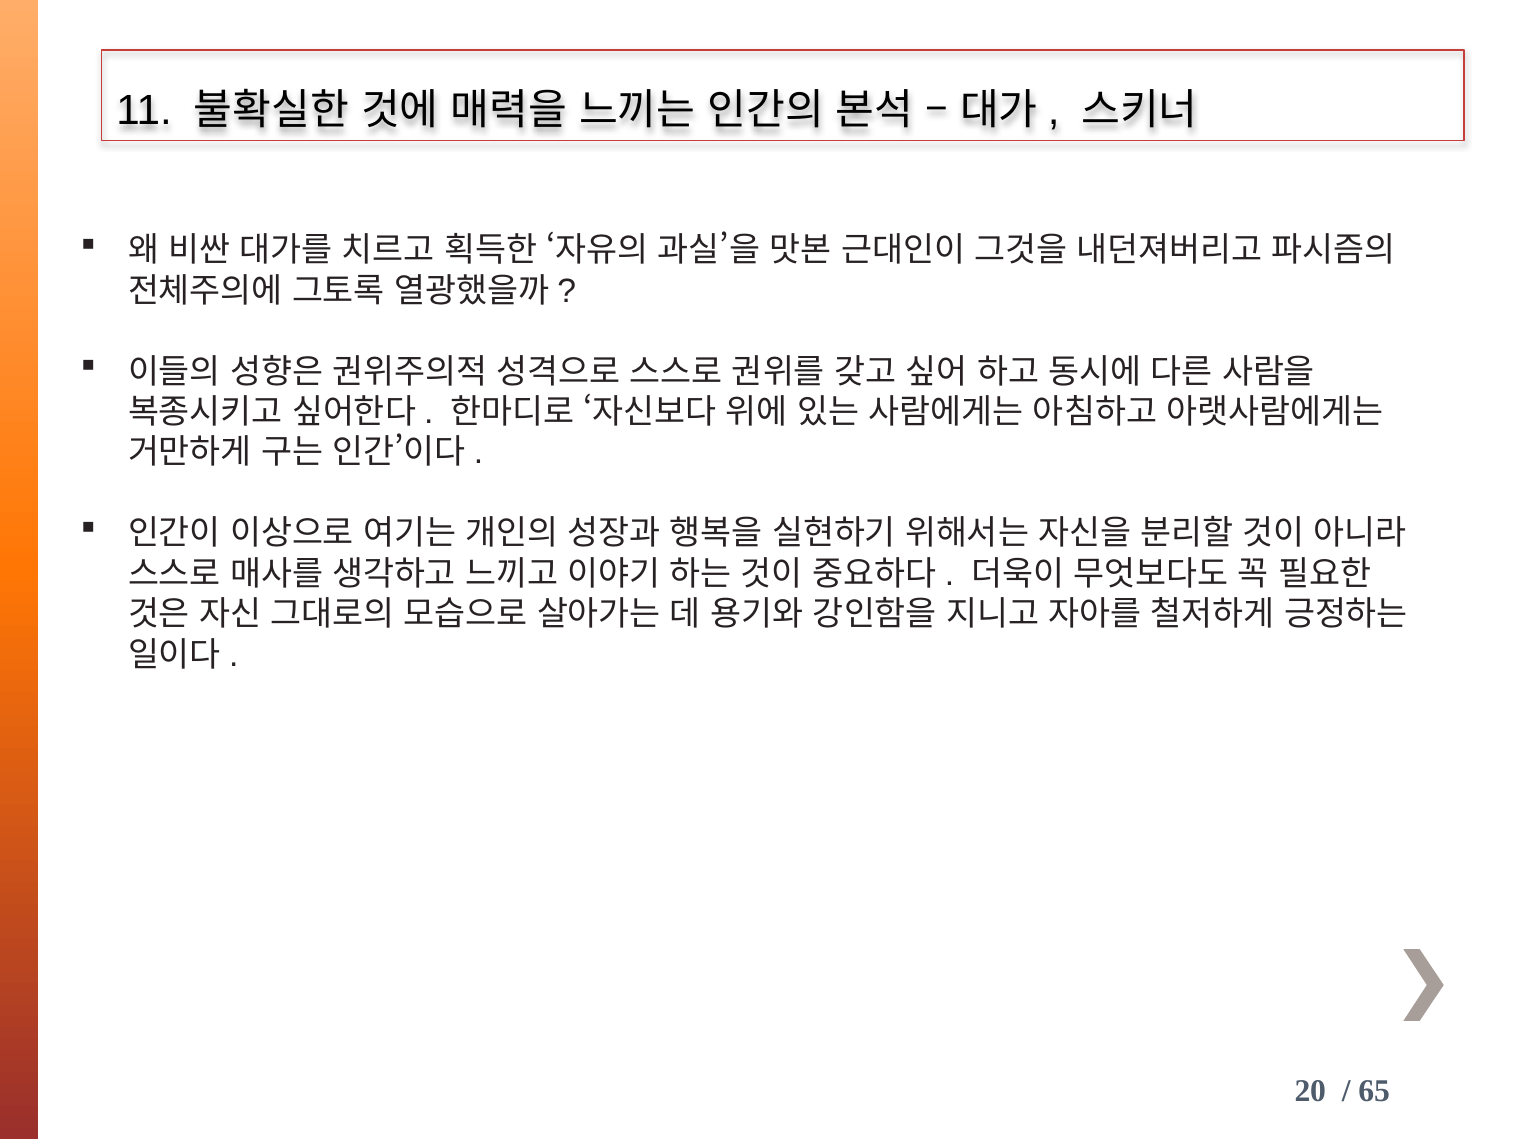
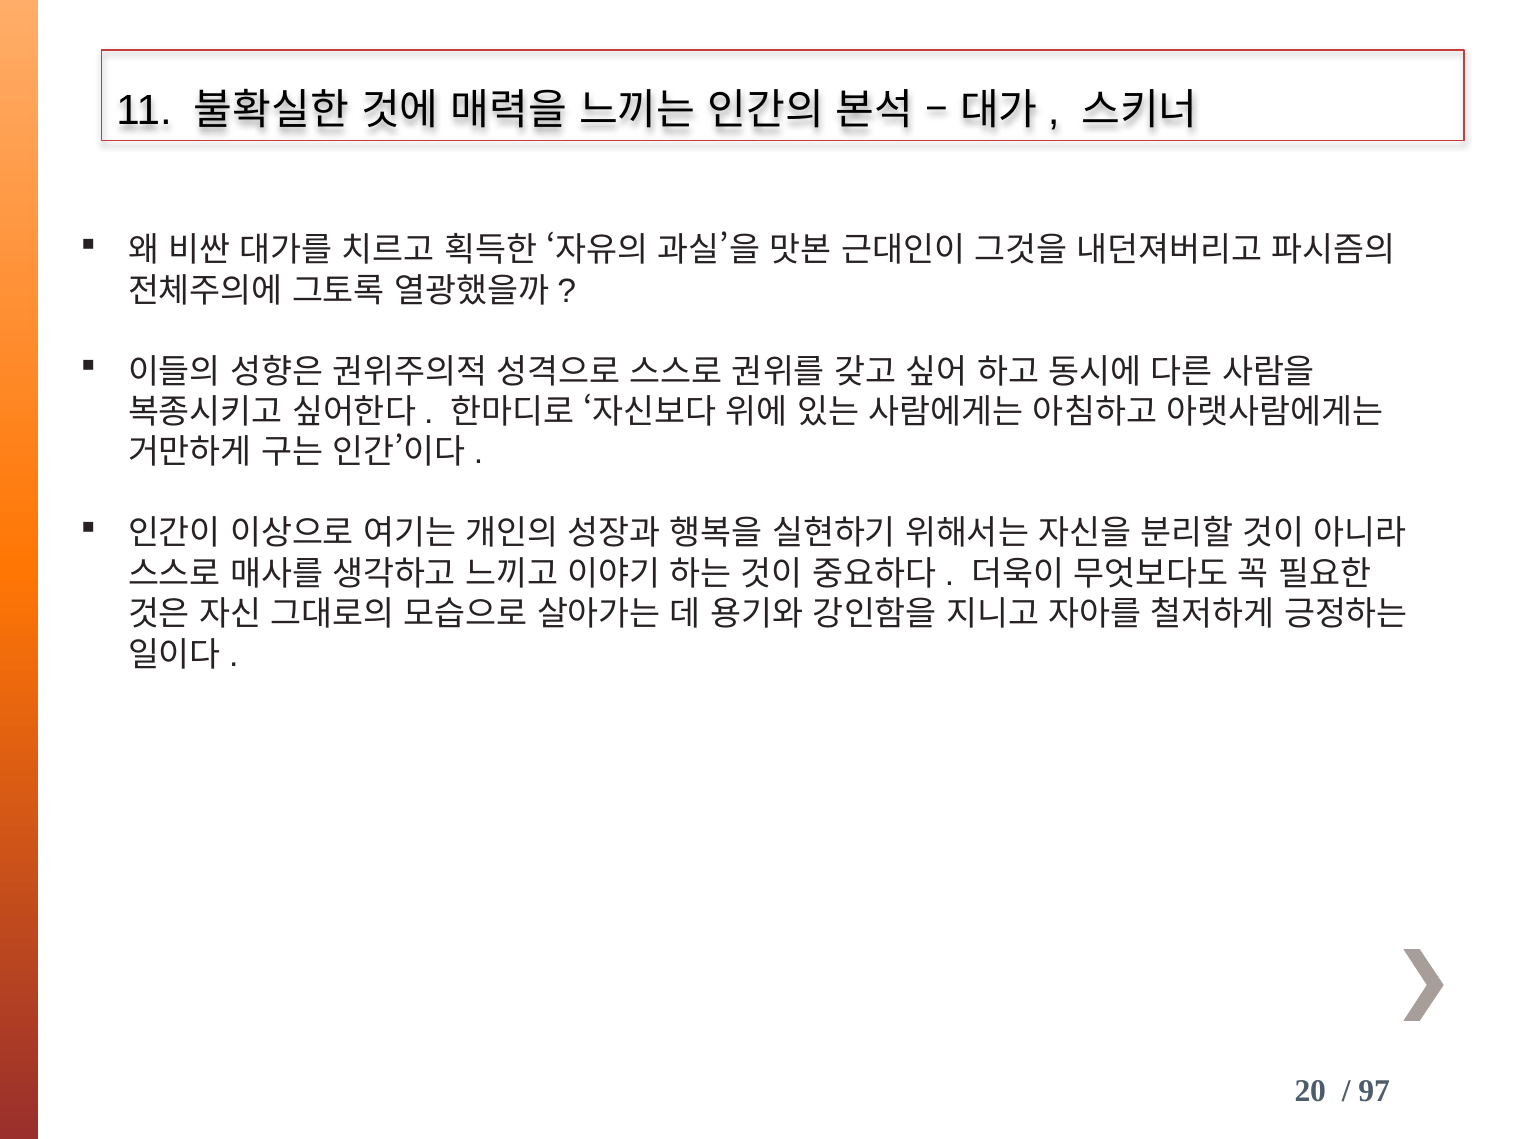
65: 65 -> 97 (1374, 1091)
